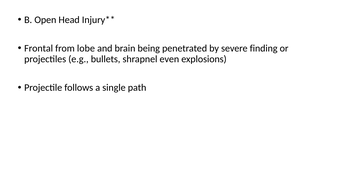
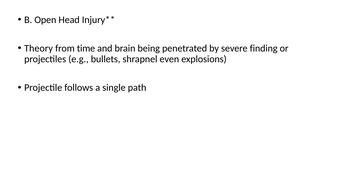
Frontal: Frontal -> Theory (39, 48)
lobe: lobe -> time (86, 48)
